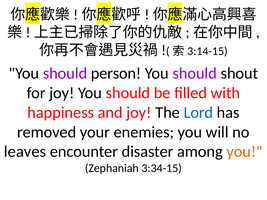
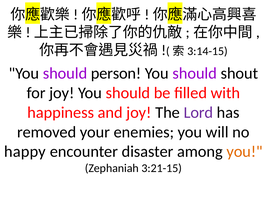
Lord colour: blue -> purple (198, 113)
leaves: leaves -> happy (25, 152)
3:34-15: 3:34-15 -> 3:21-15 (162, 168)
